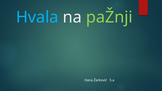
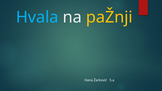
paŽnji colour: light green -> yellow (109, 17)
